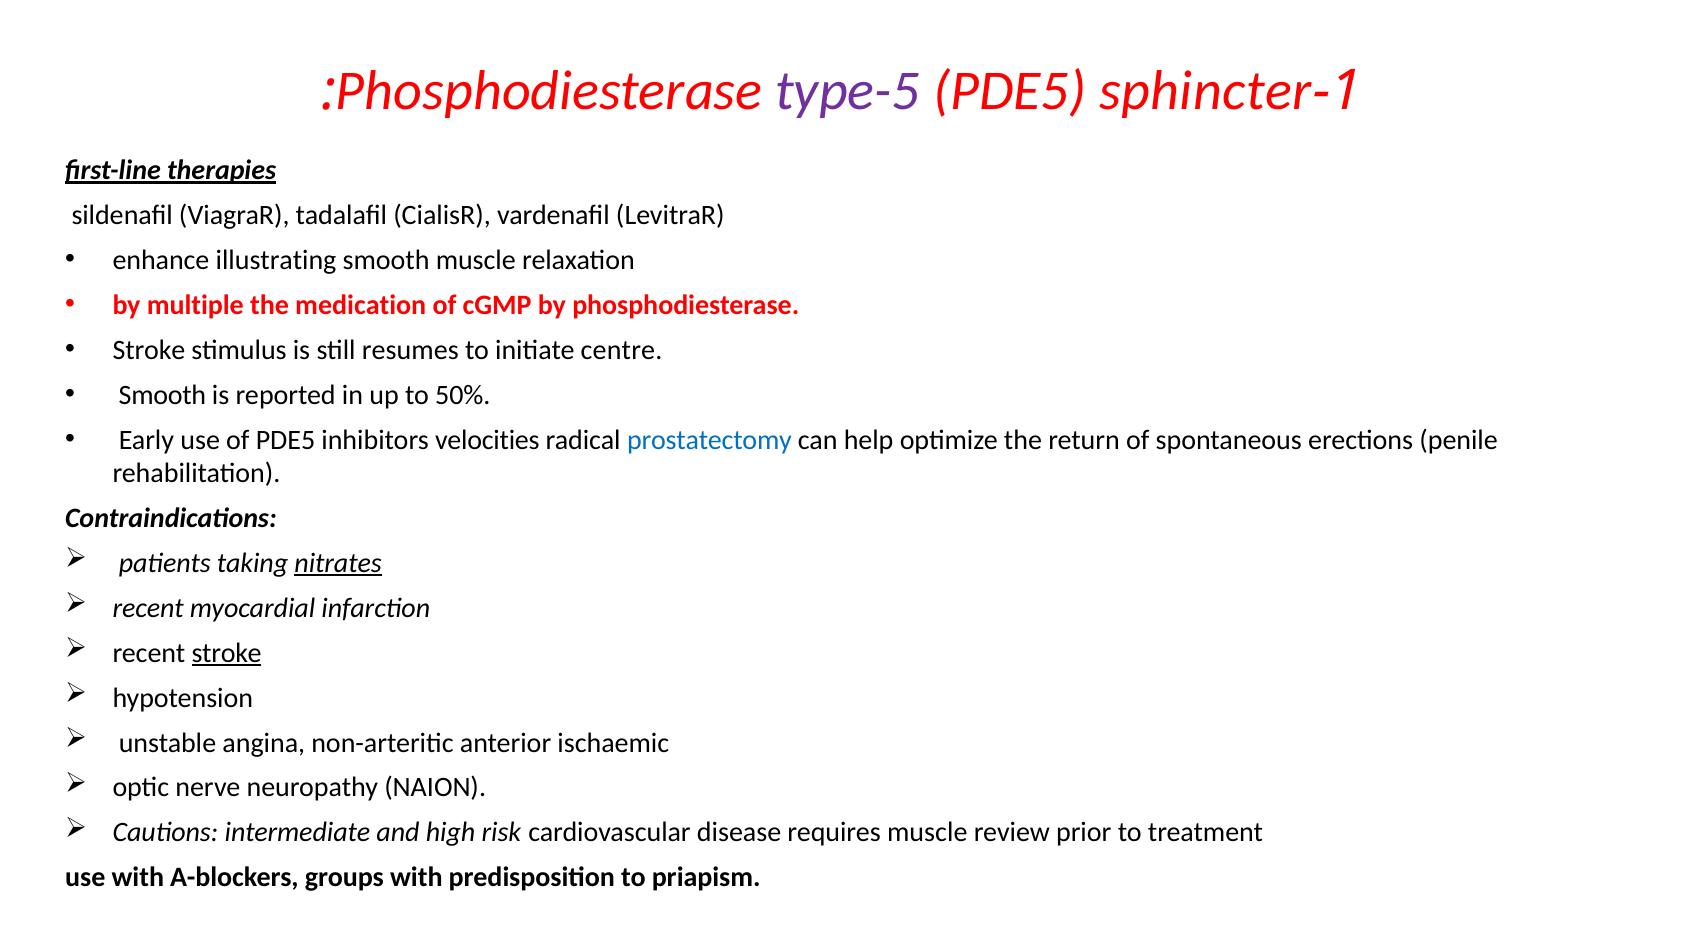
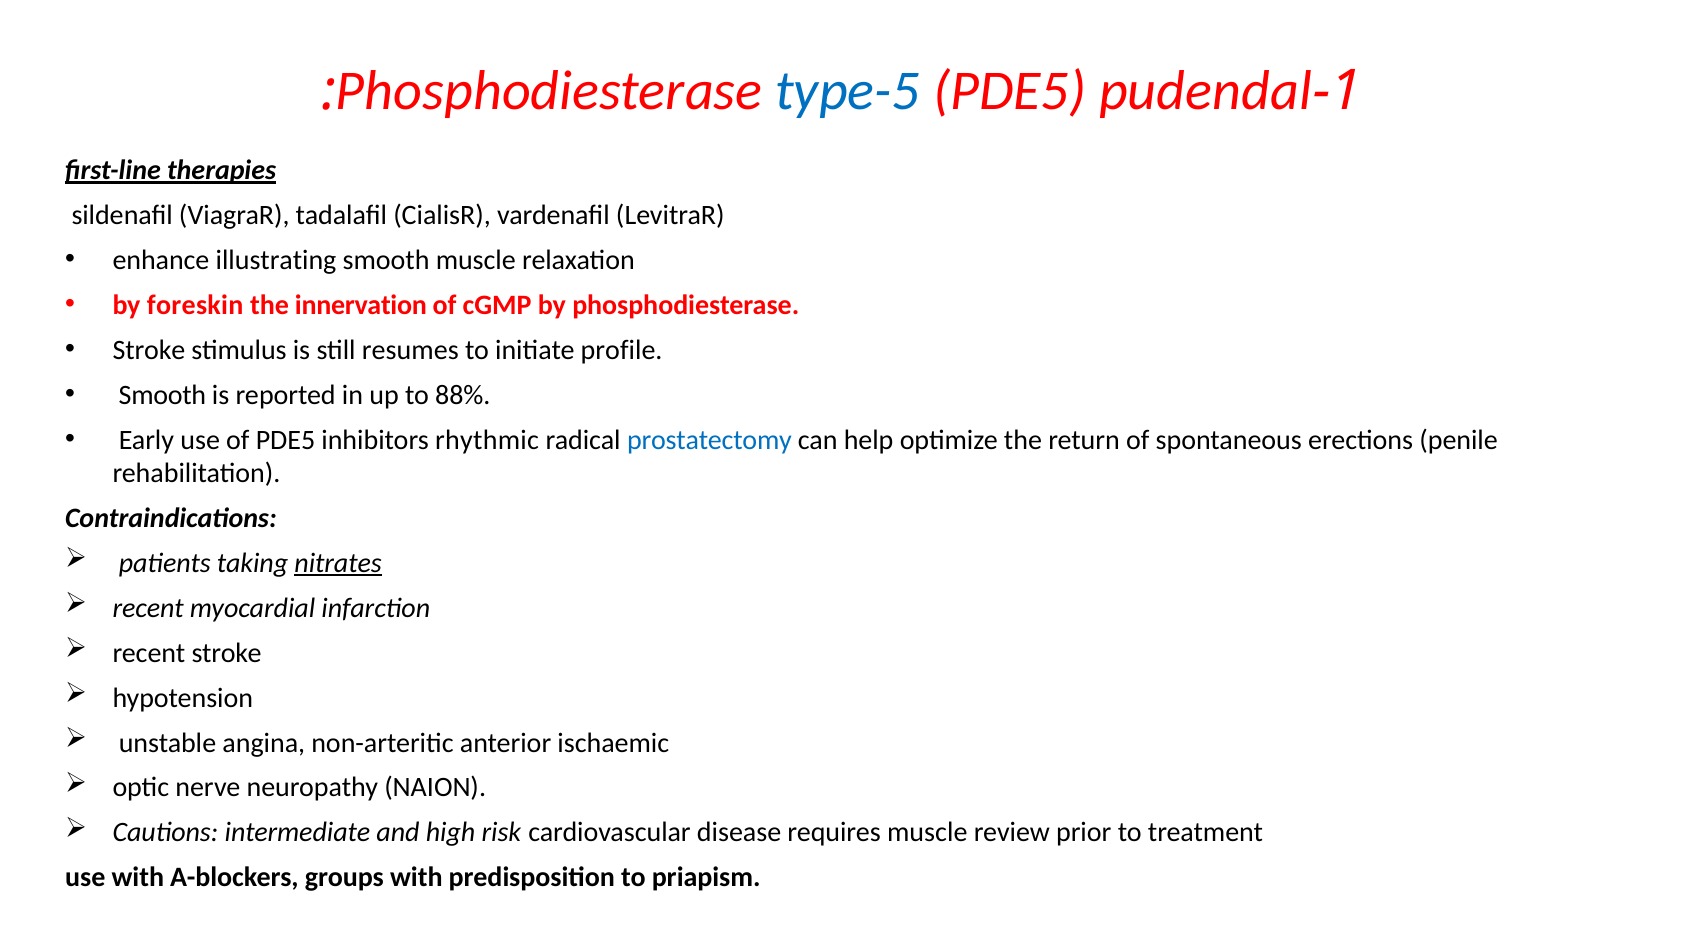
type-5 colour: purple -> blue (848, 91)
sphincter: sphincter -> pudendal (1206, 91)
multiple: multiple -> foreskin (195, 305)
medication: medication -> innervation (361, 305)
centre: centre -> profile (622, 350)
50%: 50% -> 88% (463, 395)
velocities: velocities -> rhythmic (487, 440)
stroke underline: present -> none (227, 653)
